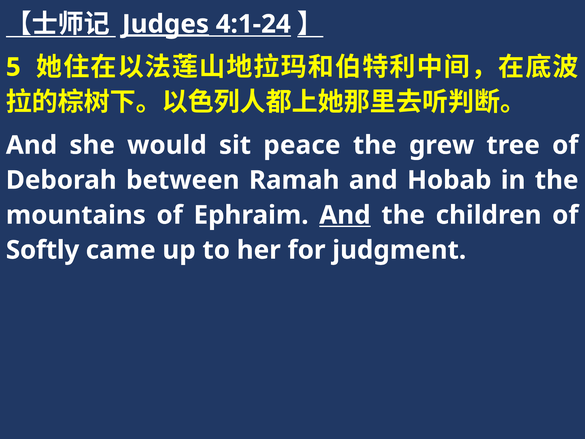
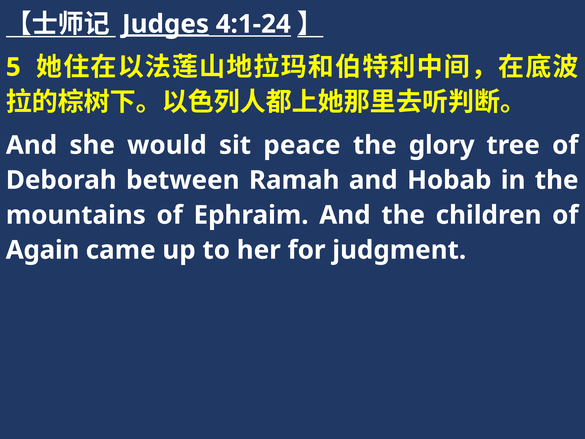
grew: grew -> glory (442, 145)
And underline: present -> none (345, 215)
Softly: Softly -> Again (43, 250)
